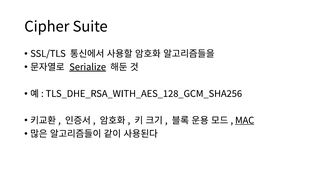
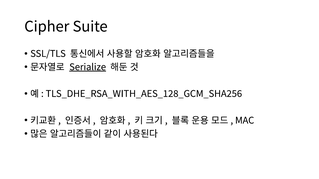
MAC underline: present -> none (245, 121)
